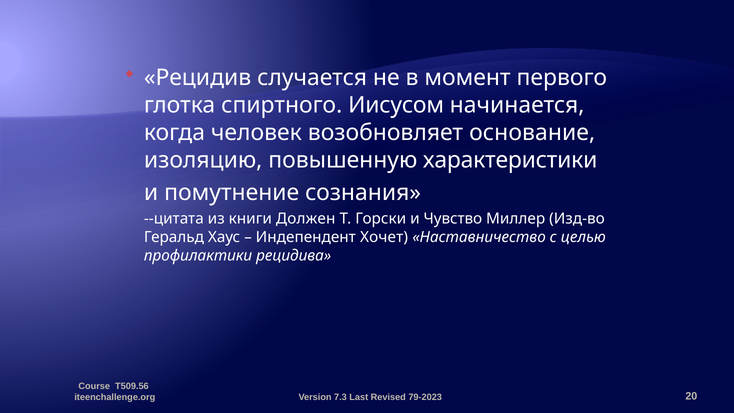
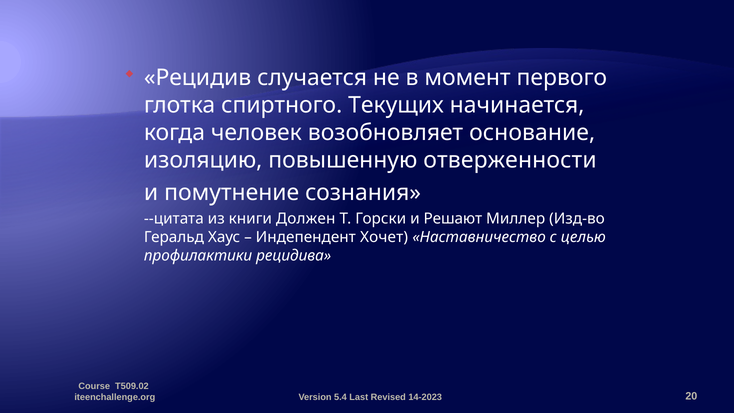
Иисусом: Иисусом -> Текущих (396, 105)
характеристики: характеристики -> отверженности (510, 160)
Чувство: Чувство -> Решают (453, 219)
T509.56: T509.56 -> T509.02 (132, 386)
7.3: 7.3 -> 5.4 (340, 397)
79-2023: 79-2023 -> 14-2023 (425, 397)
